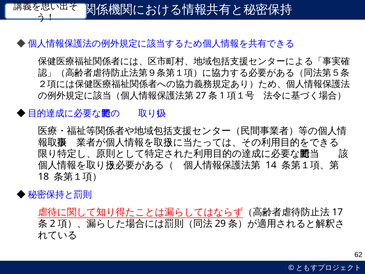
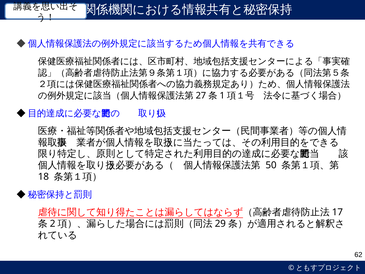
14: 14 -> 50 (271, 165)
